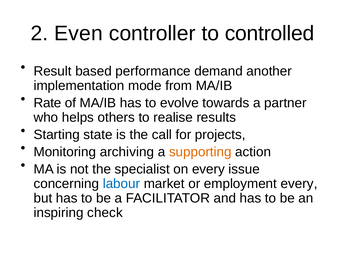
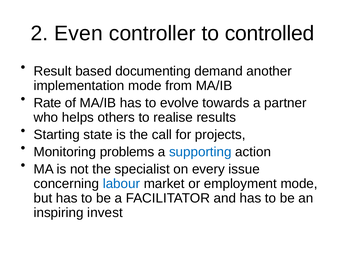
performance: performance -> documenting (153, 71)
archiving: archiving -> problems (127, 152)
supporting colour: orange -> blue (200, 152)
employment every: every -> mode (299, 184)
check: check -> invest (105, 213)
